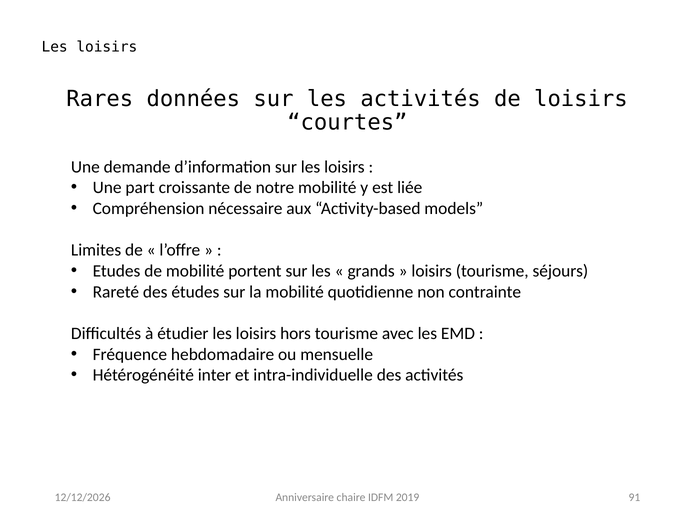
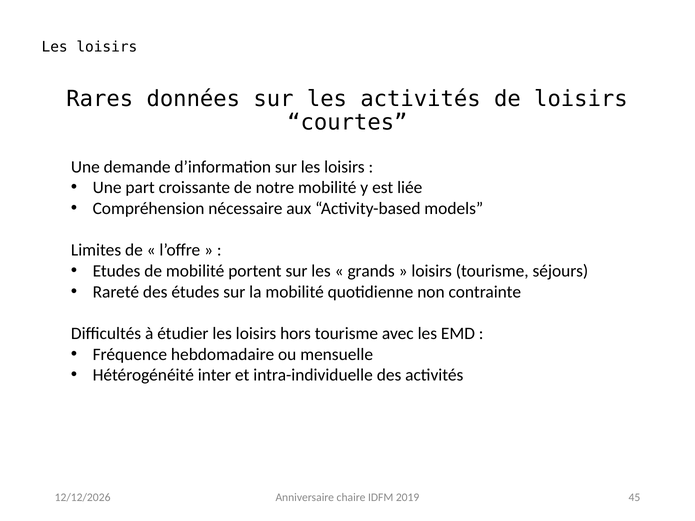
91: 91 -> 45 (634, 498)
